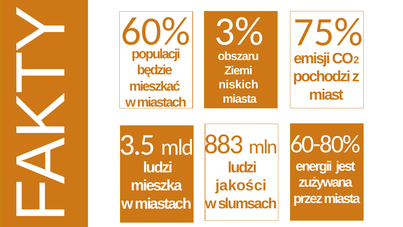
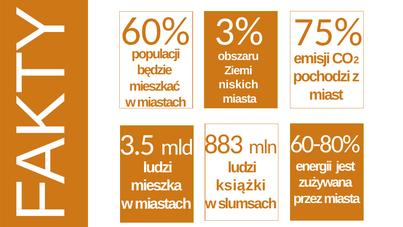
jakości: jakości -> książki (241, 185)
